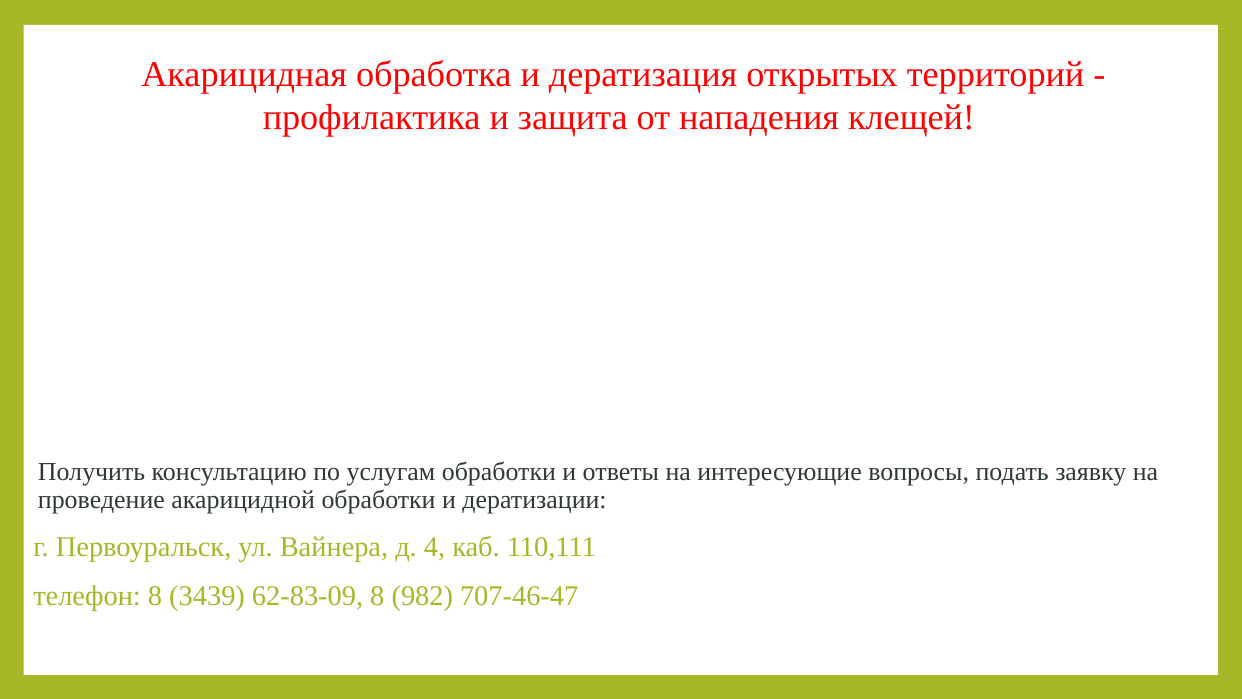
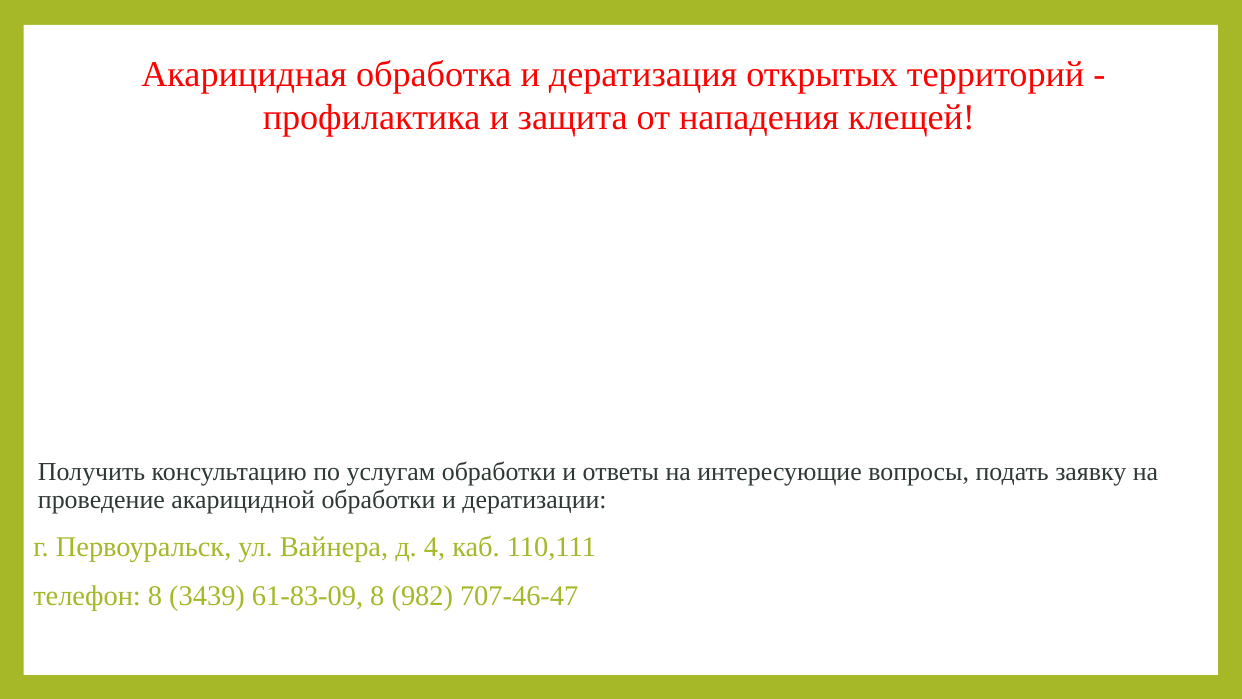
62-83-09: 62-83-09 -> 61-83-09 (308, 596)
